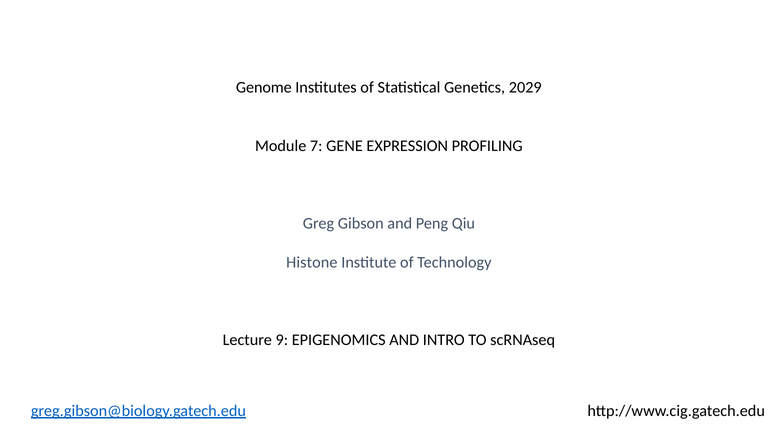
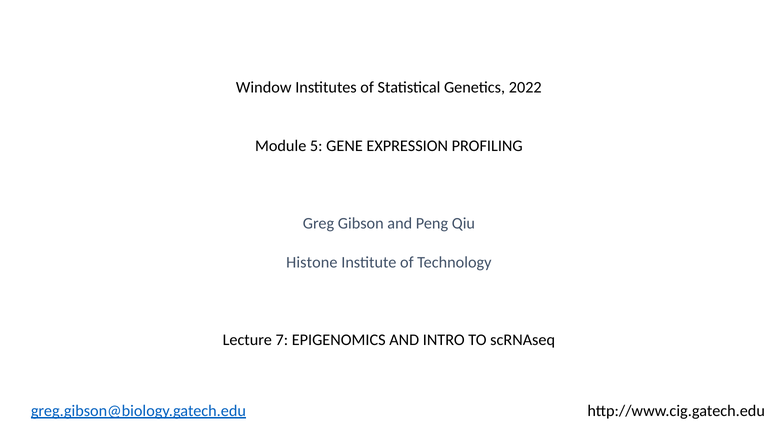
Genome: Genome -> Window (264, 88)
2029: 2029 -> 2022 (525, 88)
7: 7 -> 5 (316, 146)
9: 9 -> 7 (282, 340)
